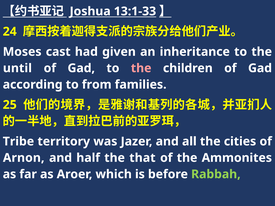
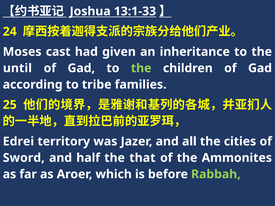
the colour: pink -> light green (141, 68)
from: from -> tribe (97, 85)
Tribe: Tribe -> Edrei (18, 142)
Arnon: Arnon -> Sword (24, 158)
